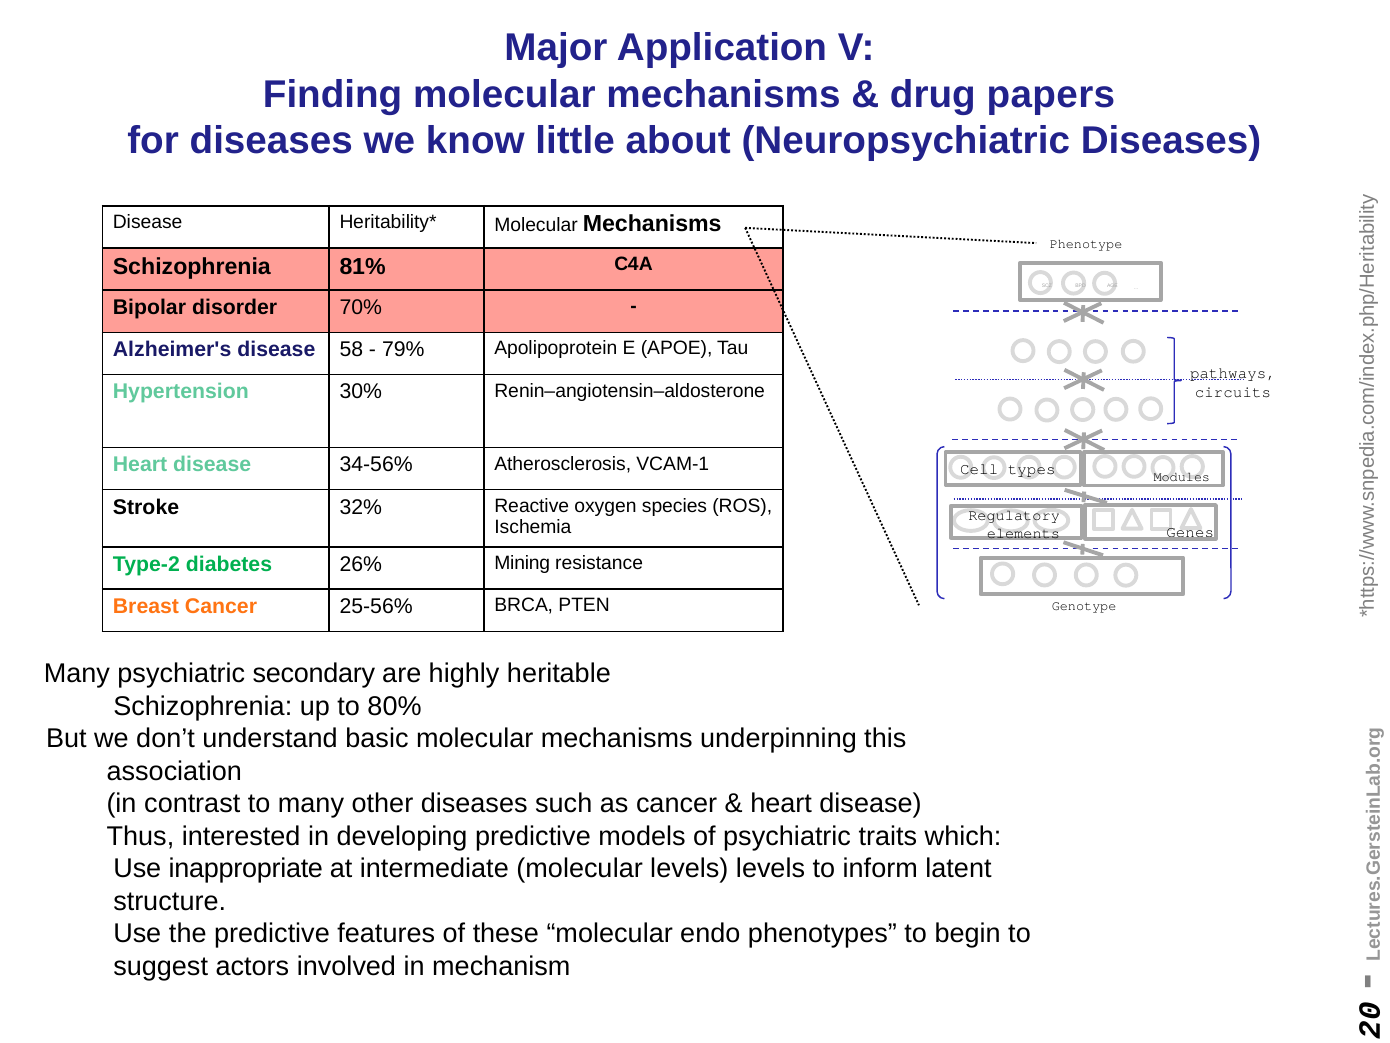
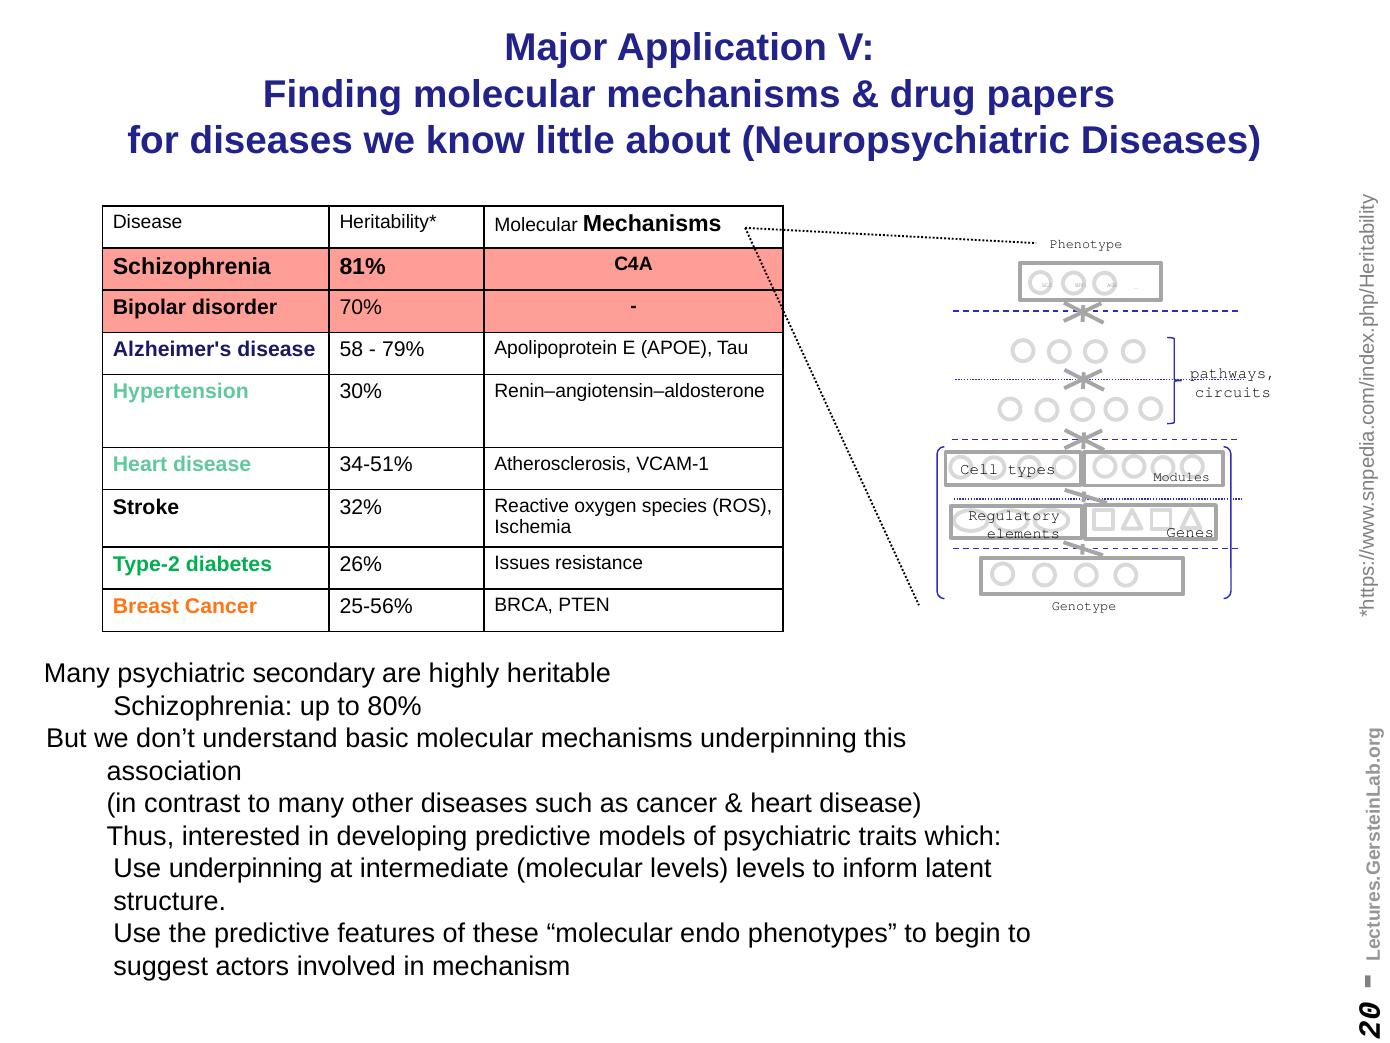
34-56%: 34-56% -> 34-51% (376, 465)
Mining: Mining -> Issues (522, 563)
Use inappropriate: inappropriate -> underpinning (246, 868)
